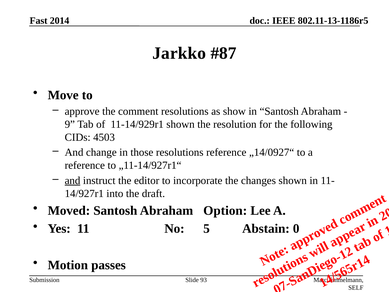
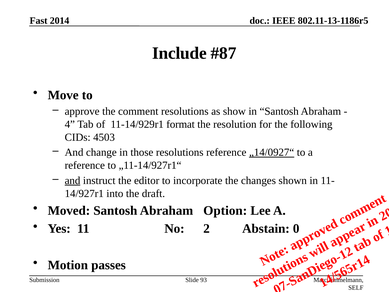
Jarkko: Jarkko -> Include (179, 53)
9: 9 -> 4 (70, 124)
11-14/929r1 shown: shown -> format (181, 124)
„14/0927“ underline: none -> present (272, 152)
No 5: 5 -> 2 (207, 229)
